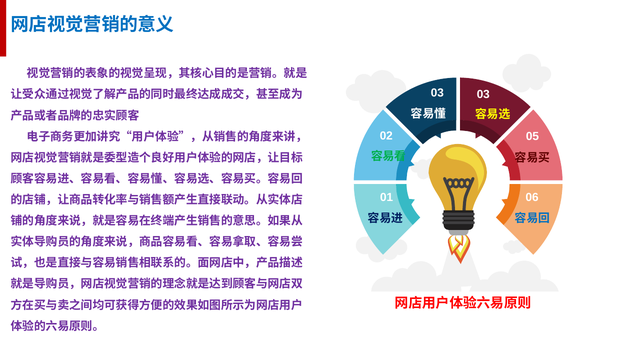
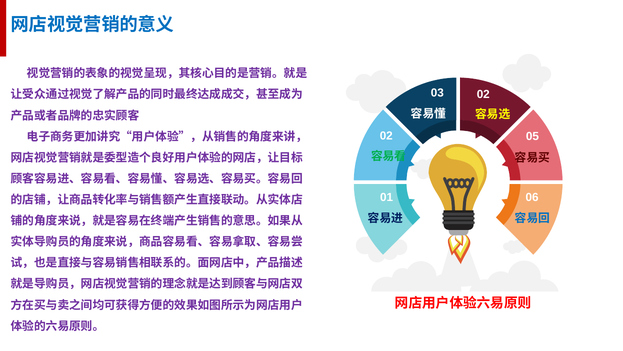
03 03: 03 -> 02 (483, 94)
